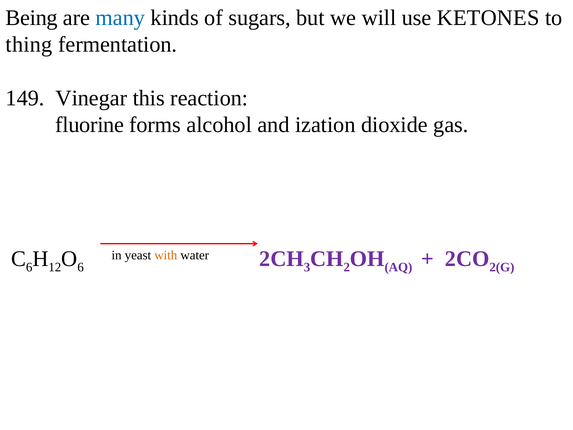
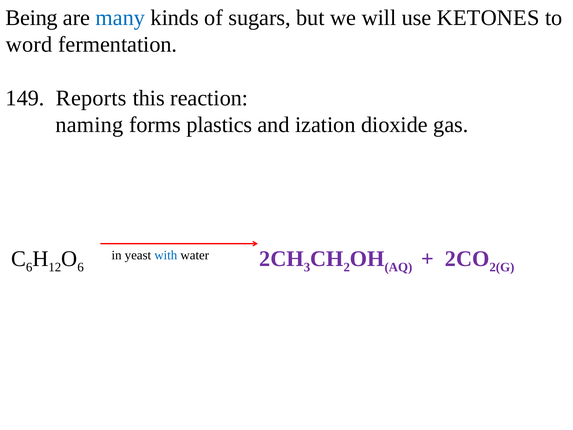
thing: thing -> word (29, 45)
Vinegar: Vinegar -> Reports (91, 98)
fluorine: fluorine -> naming (89, 125)
alcohol: alcohol -> plastics (219, 125)
with colour: orange -> blue (166, 255)
